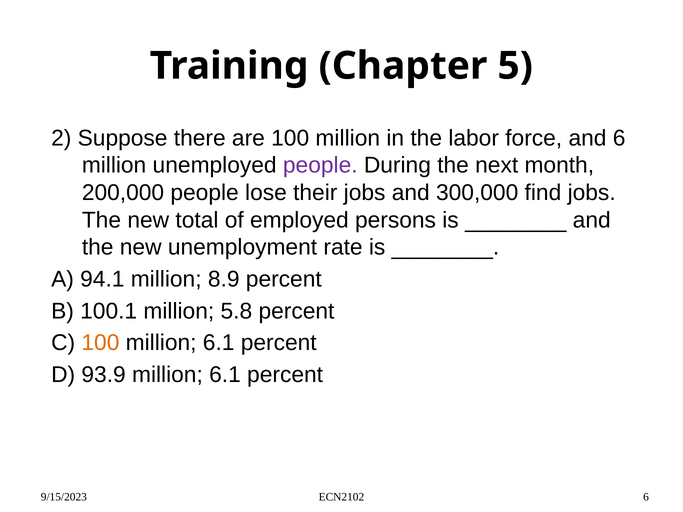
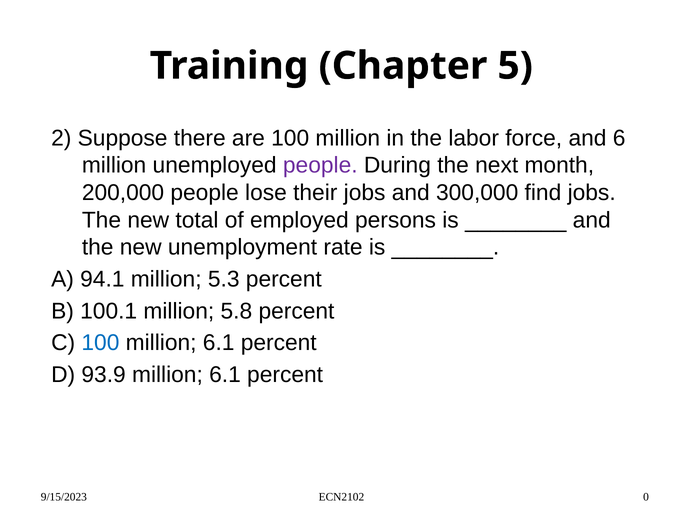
8.9: 8.9 -> 5.3 (224, 279)
100 colour: orange -> blue (100, 343)
ECN2102 6: 6 -> 0 (646, 497)
